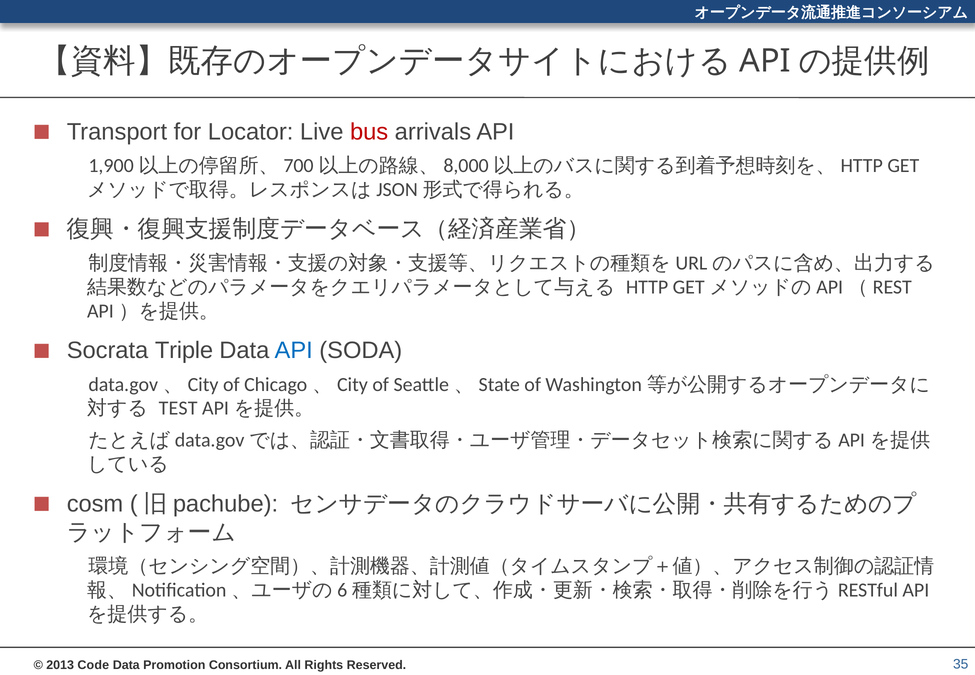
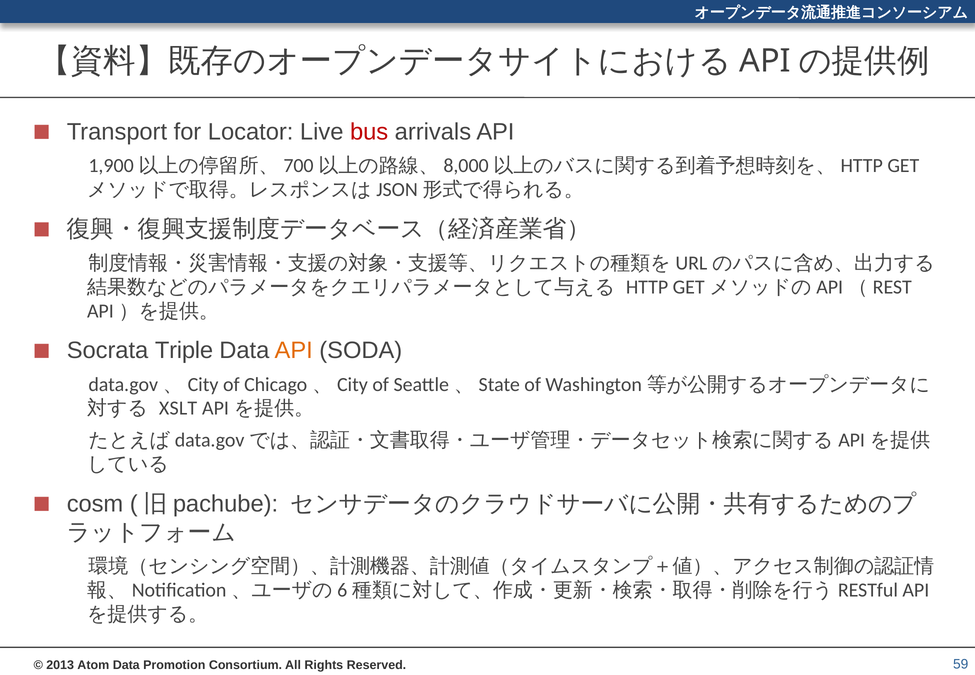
API colour: blue -> orange (294, 351)
TEST: TEST -> XSLT (178, 408)
Code: Code -> Atom (93, 665)
35: 35 -> 59 (961, 664)
